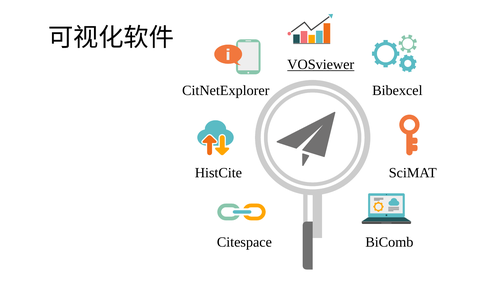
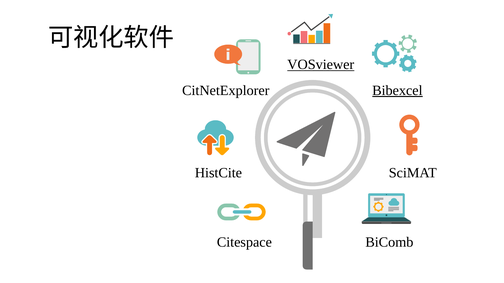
Bibexcel underline: none -> present (397, 91)
